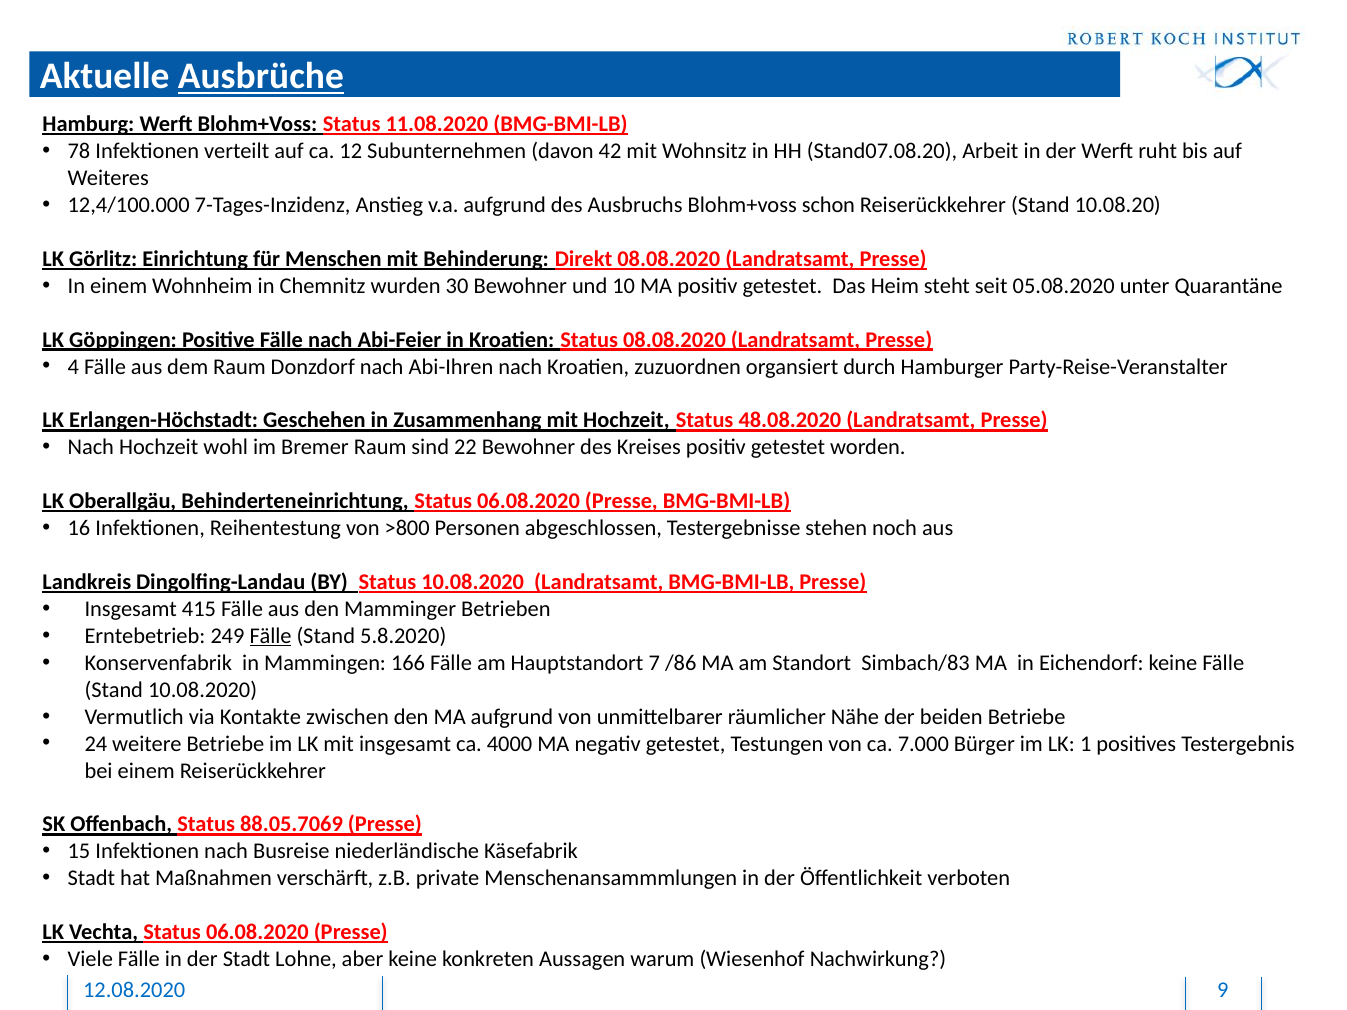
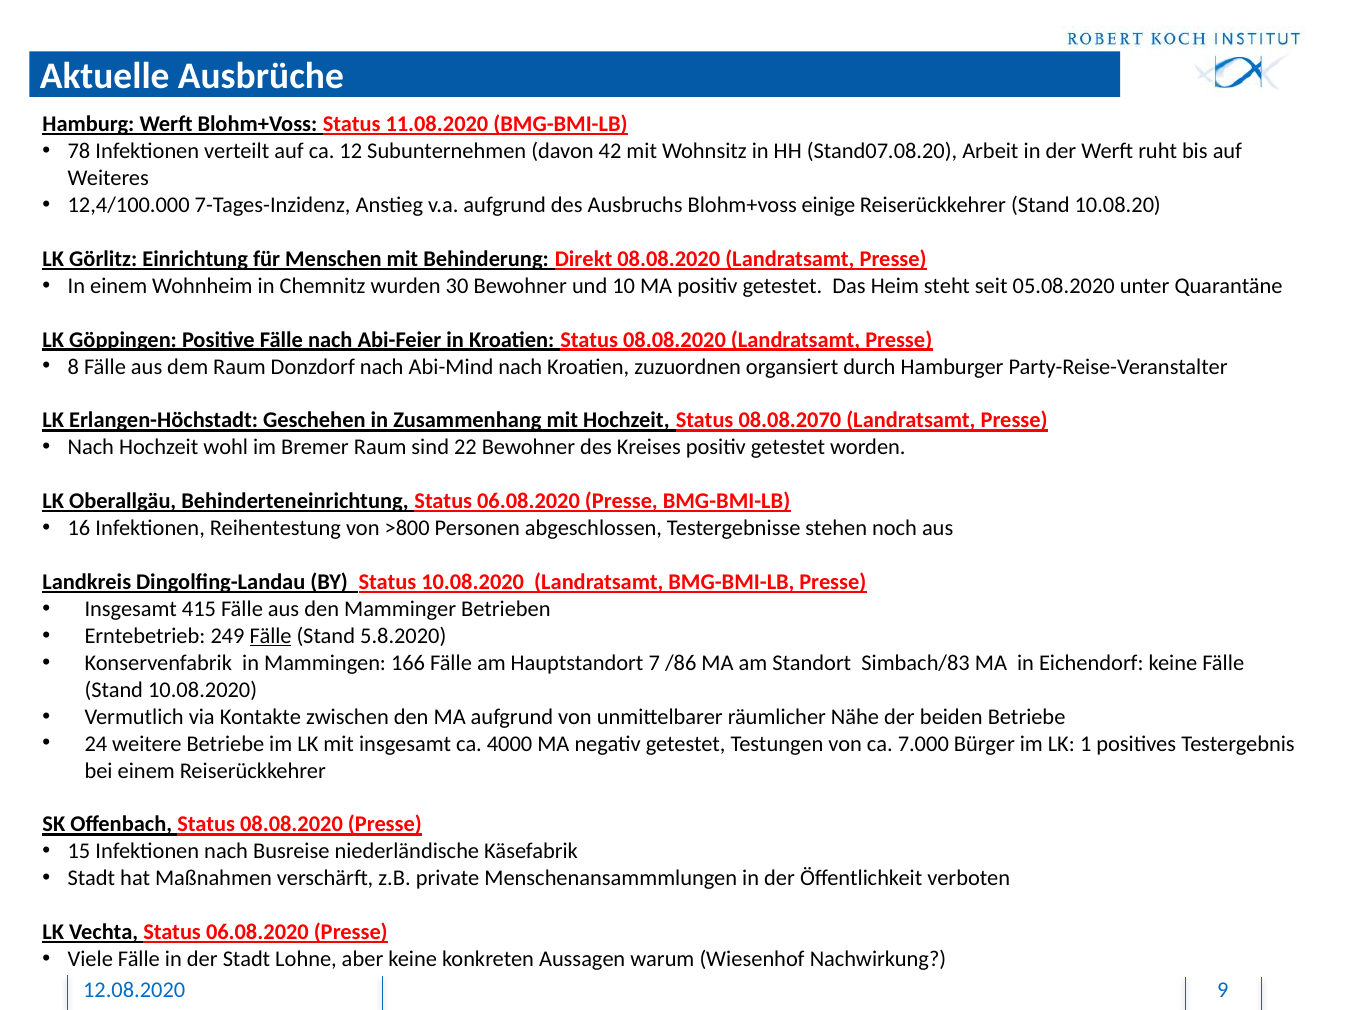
Ausbrüche underline: present -> none (261, 77)
schon: schon -> einige (829, 205)
4: 4 -> 8 (73, 367)
Abi-Ihren: Abi-Ihren -> Abi-Mind (451, 367)
48.08.2020: 48.08.2020 -> 08.08.2070 (790, 421)
Offenbach Status 88.05.7069: 88.05.7069 -> 08.08.2020 (291, 825)
